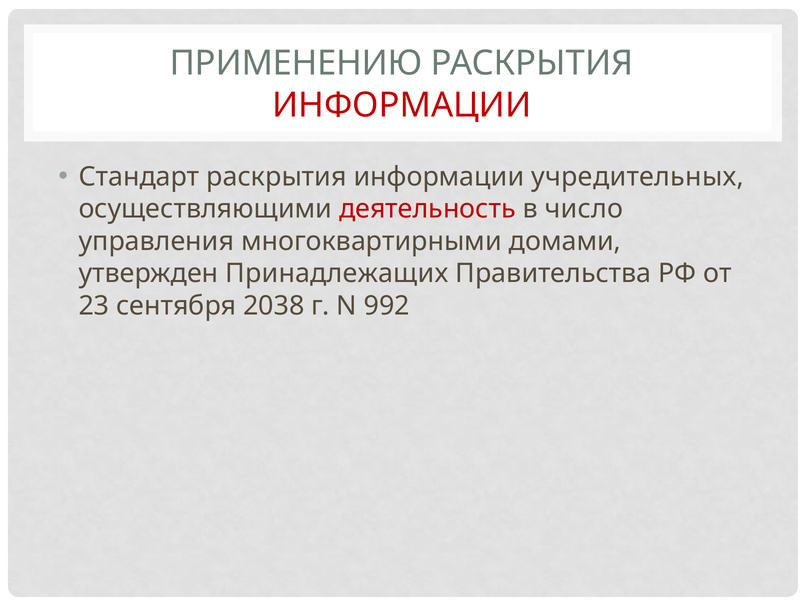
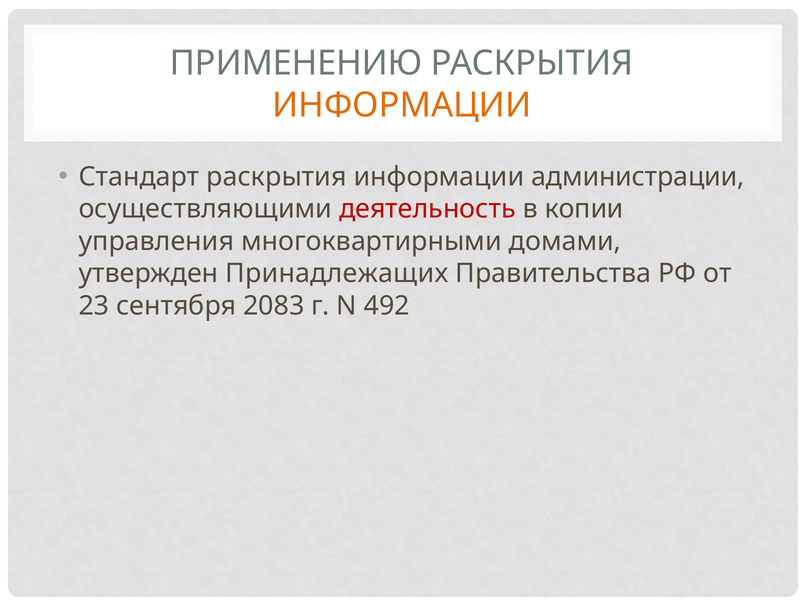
ИНФОРМАЦИИ colour: red -> orange (402, 105)
учредительных: учредительных -> администрации (638, 177)
число: число -> копии (584, 209)
2038: 2038 -> 2083 (274, 305)
992: 992 -> 492 (387, 305)
